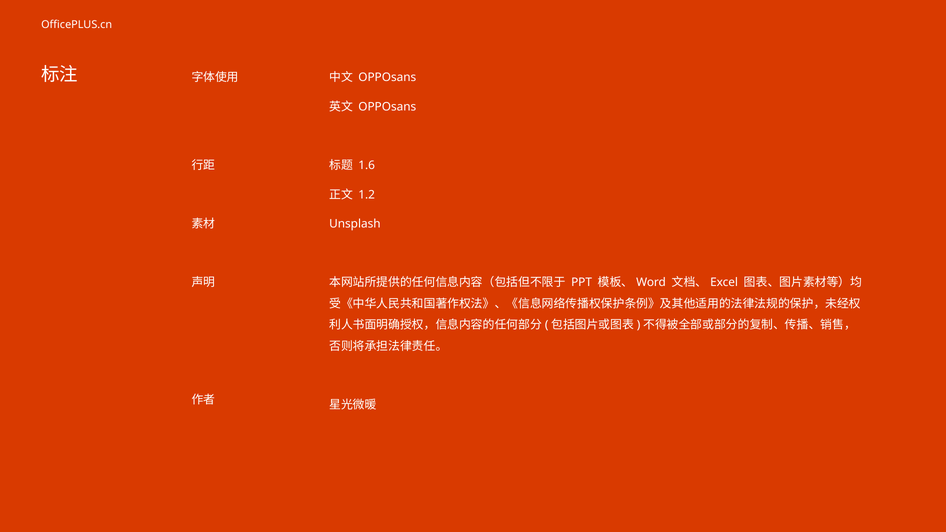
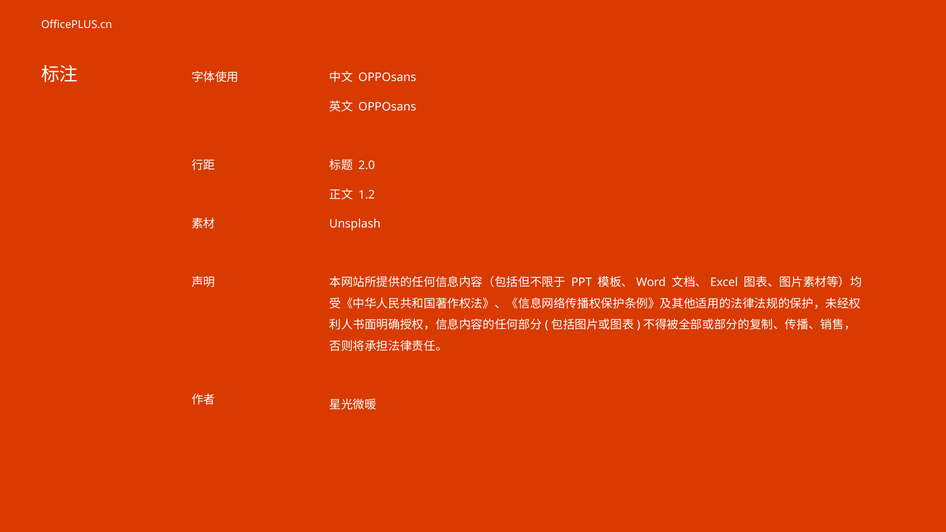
1.6: 1.6 -> 2.0 (367, 165)
